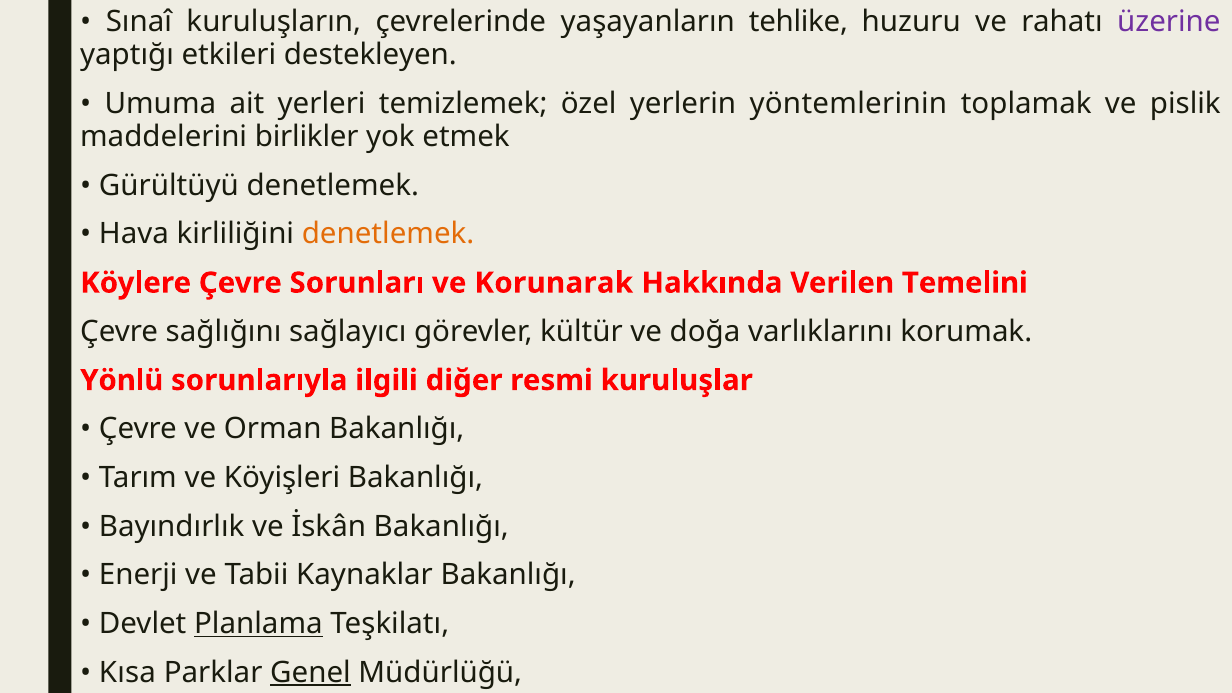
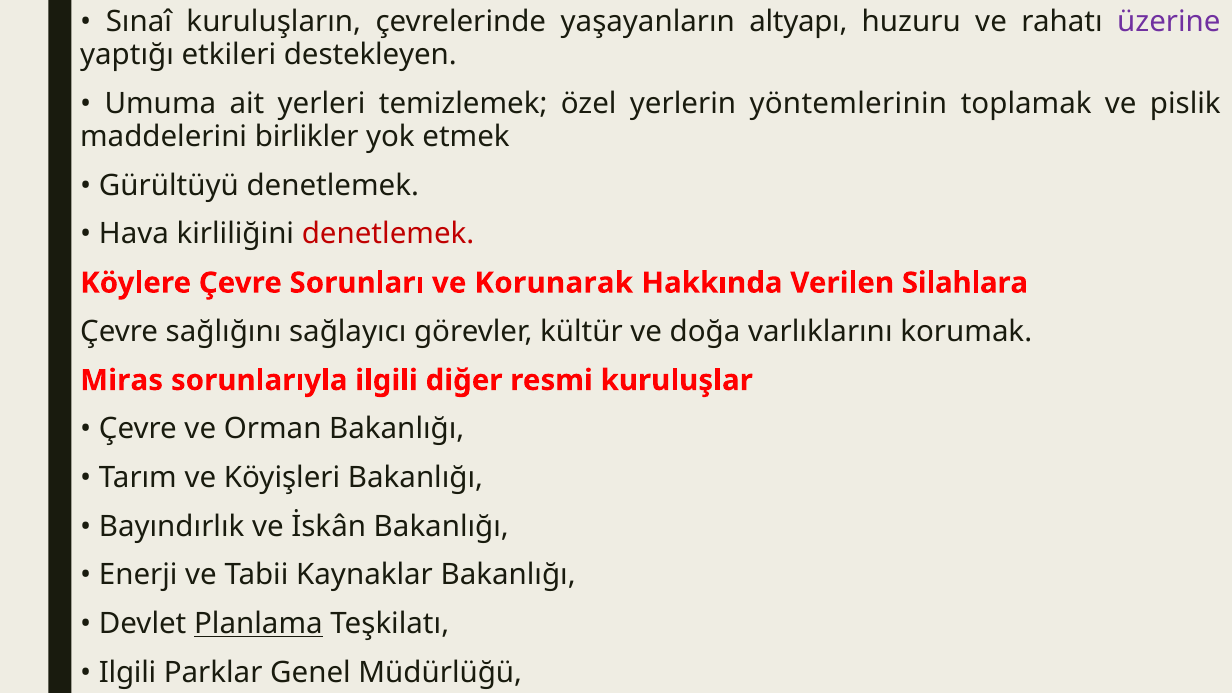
tehlike: tehlike -> altyapı (798, 22)
denetlemek colour: orange -> red (388, 234)
Temelini: Temelini -> Silahlara (965, 283)
Yönlü: Yönlü -> Miras (122, 380)
Kısa: Kısa -> Ilgili (128, 673)
Genel underline: present -> none (310, 673)
